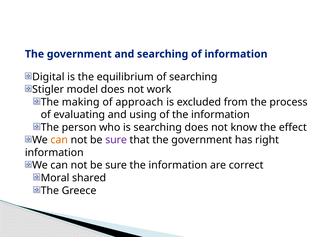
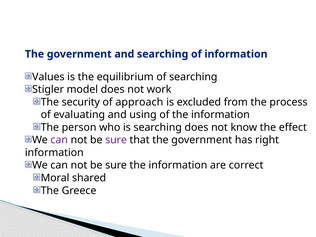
Digital: Digital -> Values (48, 77)
making: making -> security (81, 102)
can colour: orange -> purple (59, 140)
